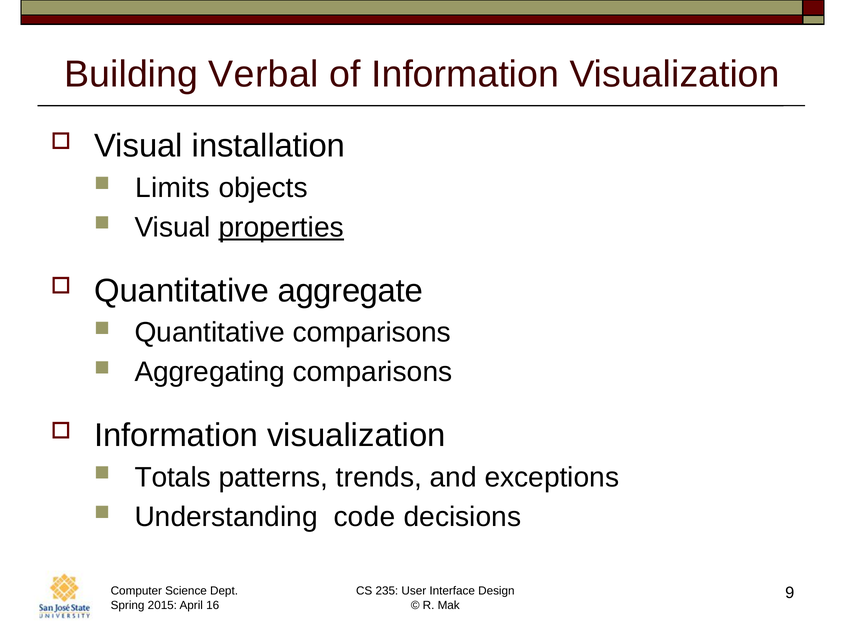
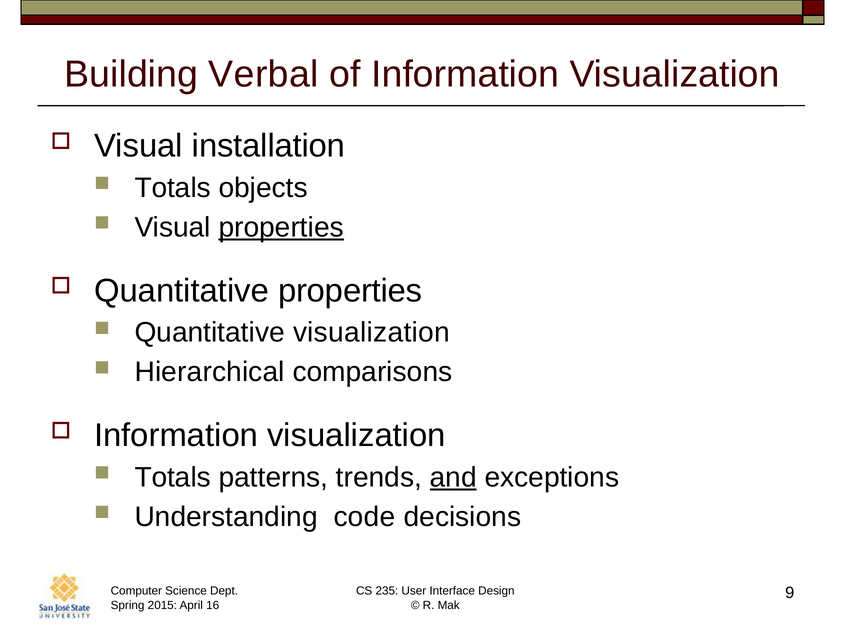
Limits: Limits -> Totals (173, 188)
Quantitative aggregate: aggregate -> properties (350, 291)
Quantitative comparisons: comparisons -> visualization (371, 332)
Aggregating: Aggregating -> Hierarchical (210, 372)
and underline: none -> present (453, 477)
